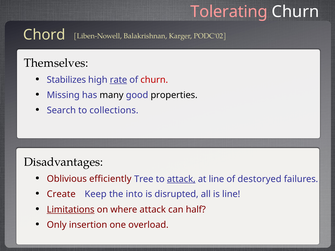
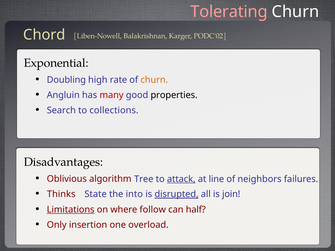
Themselves: Themselves -> Exponential (56, 63)
Stabilizes: Stabilizes -> Doubling (66, 80)
rate underline: present -> none (118, 80)
churn colour: red -> orange (154, 80)
Missing: Missing -> Angluin (63, 95)
many colour: black -> red (112, 95)
destoryed: destoryed -> neighbors (260, 179)
efficiently: efficiently -> algorithm (110, 179)
Keep: Keep -> State (96, 194)
disrupted underline: none -> present (177, 194)
is line: line -> join (231, 194)
Create: Create -> Thinks (61, 194)
where attack: attack -> follow (153, 210)
